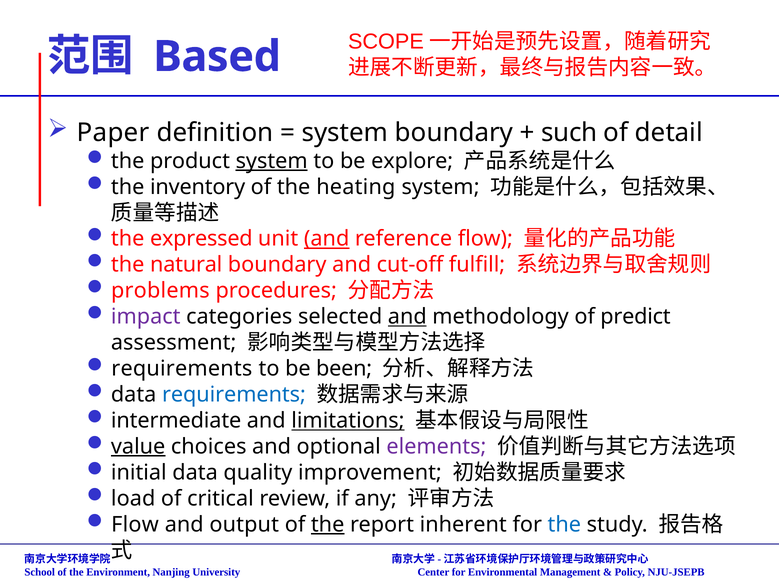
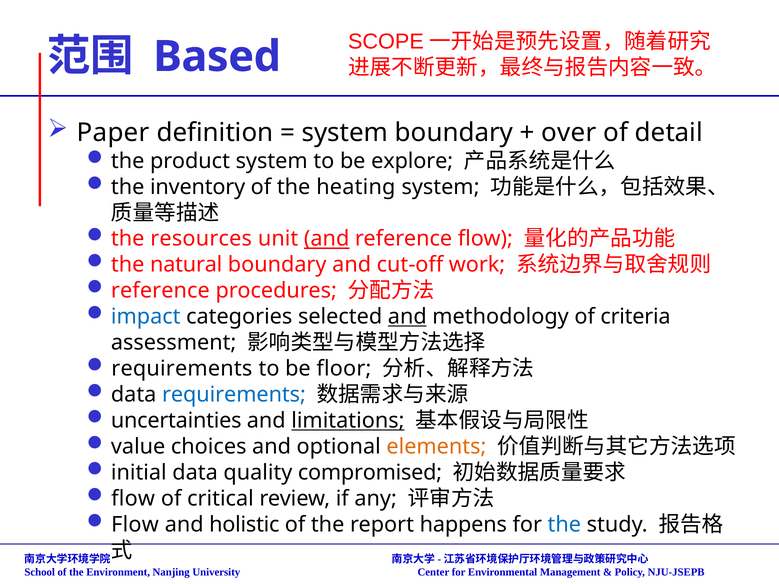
such: such -> over (569, 133)
system underline: present -> none (272, 161)
expressed: expressed -> resources (201, 239)
fulfill: fulfill -> work (477, 265)
problems: problems -> reference (160, 291)
impact colour: purple -> blue (146, 317)
predict: predict -> criteria (636, 317)
been: been -> floor (344, 369)
intermediate: intermediate -> uncertainties (176, 421)
value underline: present -> none (138, 447)
elements colour: purple -> orange (436, 447)
improvement: improvement -> compromised (370, 473)
load: load -> flow (133, 499)
output: output -> holistic (244, 525)
the underline: present -> none (328, 525)
inherent: inherent -> happens (463, 525)
